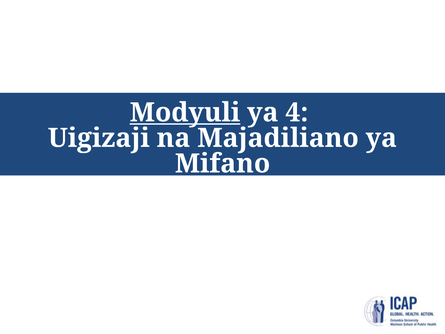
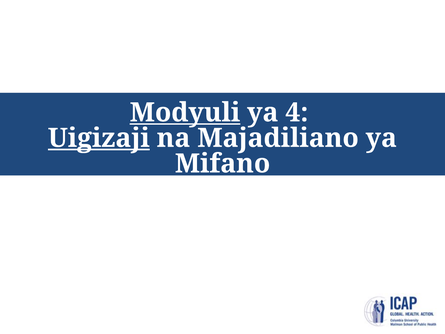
Uigizaji underline: none -> present (99, 138)
